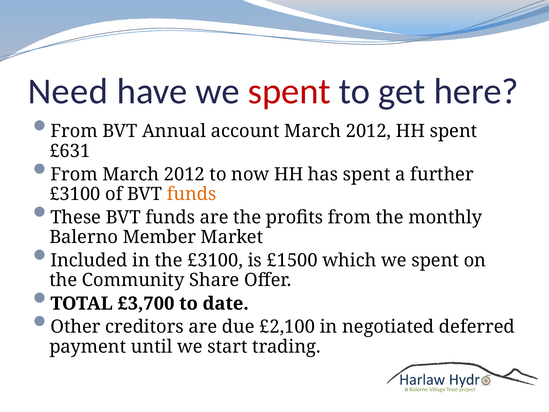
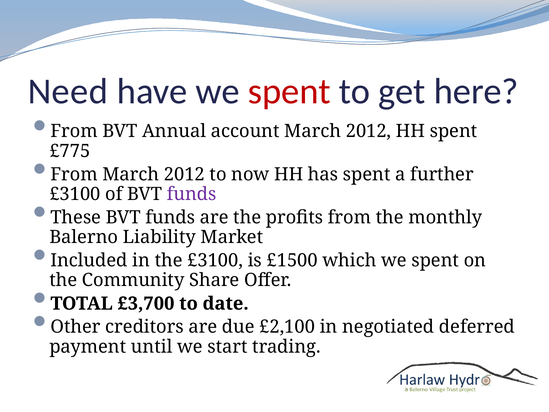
£631: £631 -> £775 (70, 151)
funds colour: orange -> purple (192, 194)
Member: Member -> Liability (159, 237)
